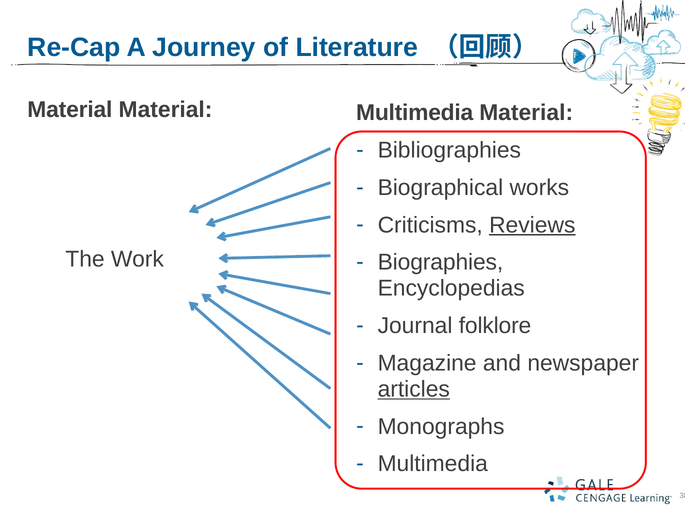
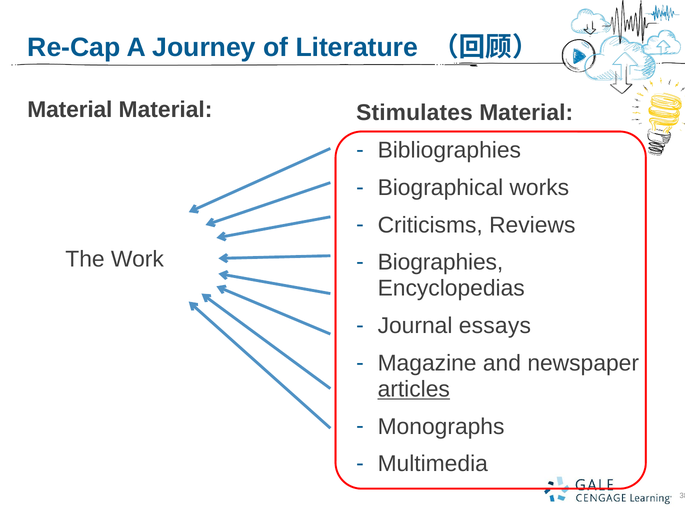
Multimedia: Multimedia -> Stimulates (415, 113)
Reviews underline: present -> none (532, 225)
folklore: folklore -> essays (495, 326)
